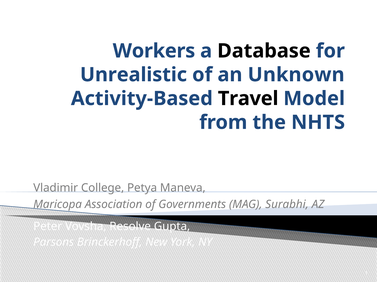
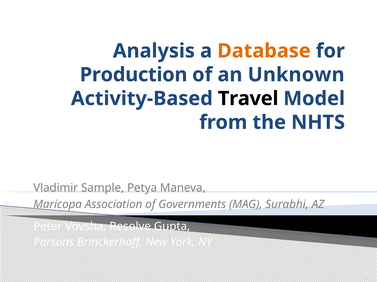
Workers: Workers -> Analysis (154, 51)
Database colour: black -> orange (264, 51)
Unrealistic: Unrealistic -> Production (134, 75)
College: College -> Sample (103, 188)
